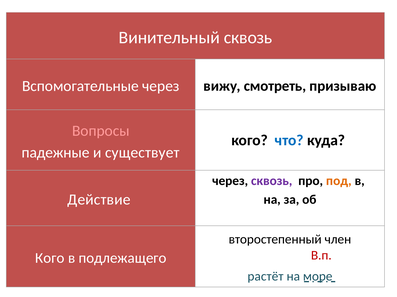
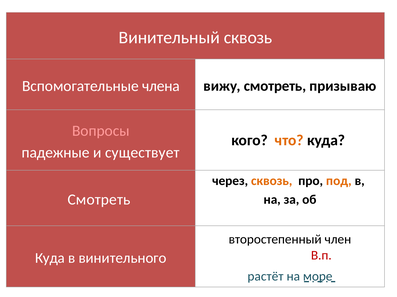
Вспомогательные через: через -> члена (161, 86)
что colour: blue -> orange (289, 141)
сквозь colour: purple -> orange (272, 181)
Действие: Действие -> Смотреть (99, 200)
Кого: Кого -> Куда (50, 259)
подлежащего: подлежащего -> винительного (122, 259)
